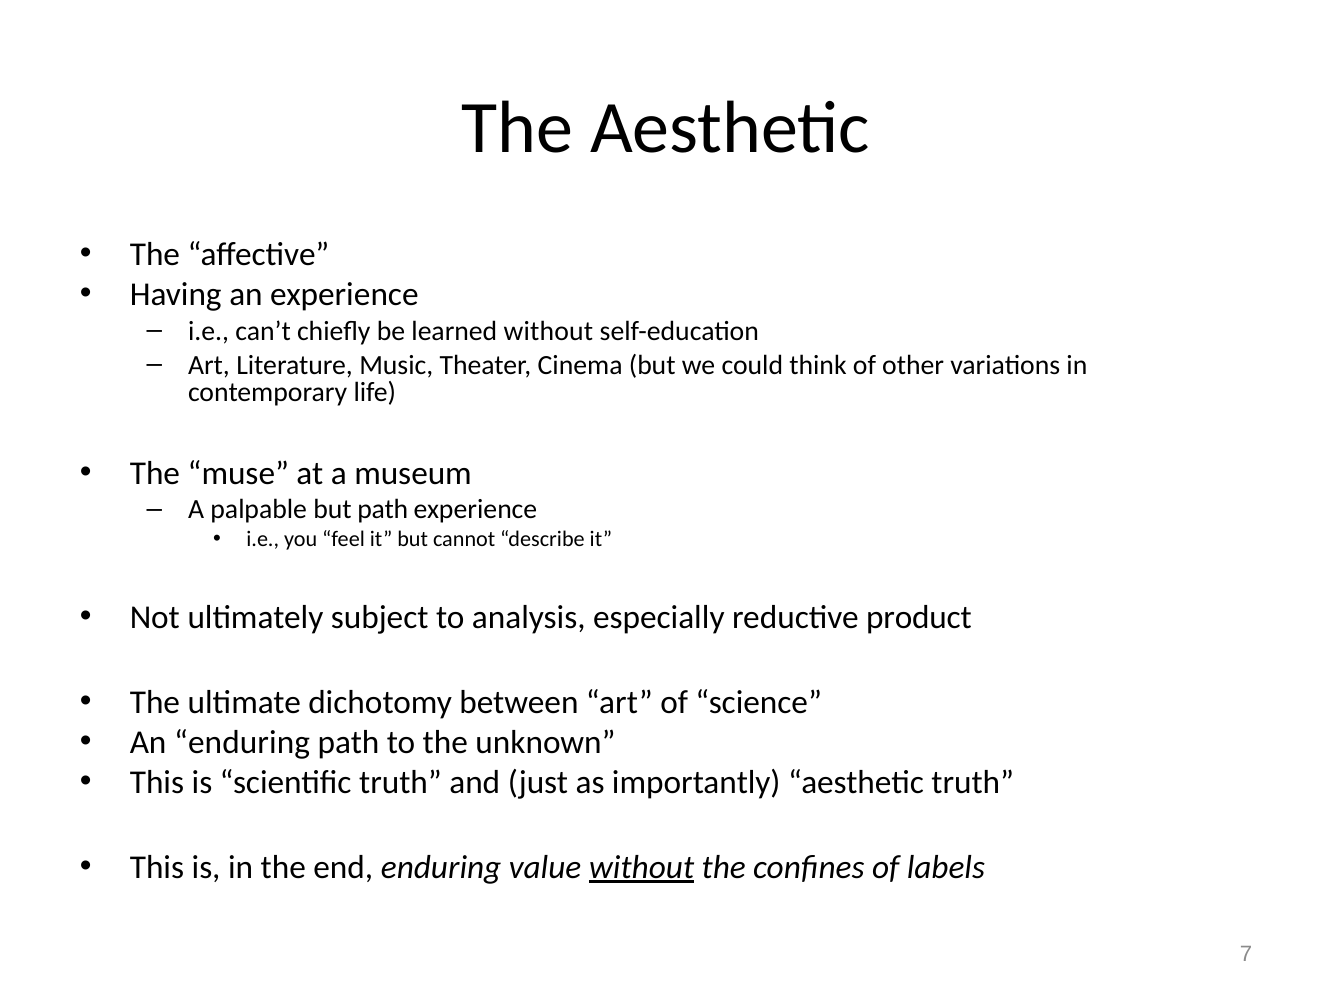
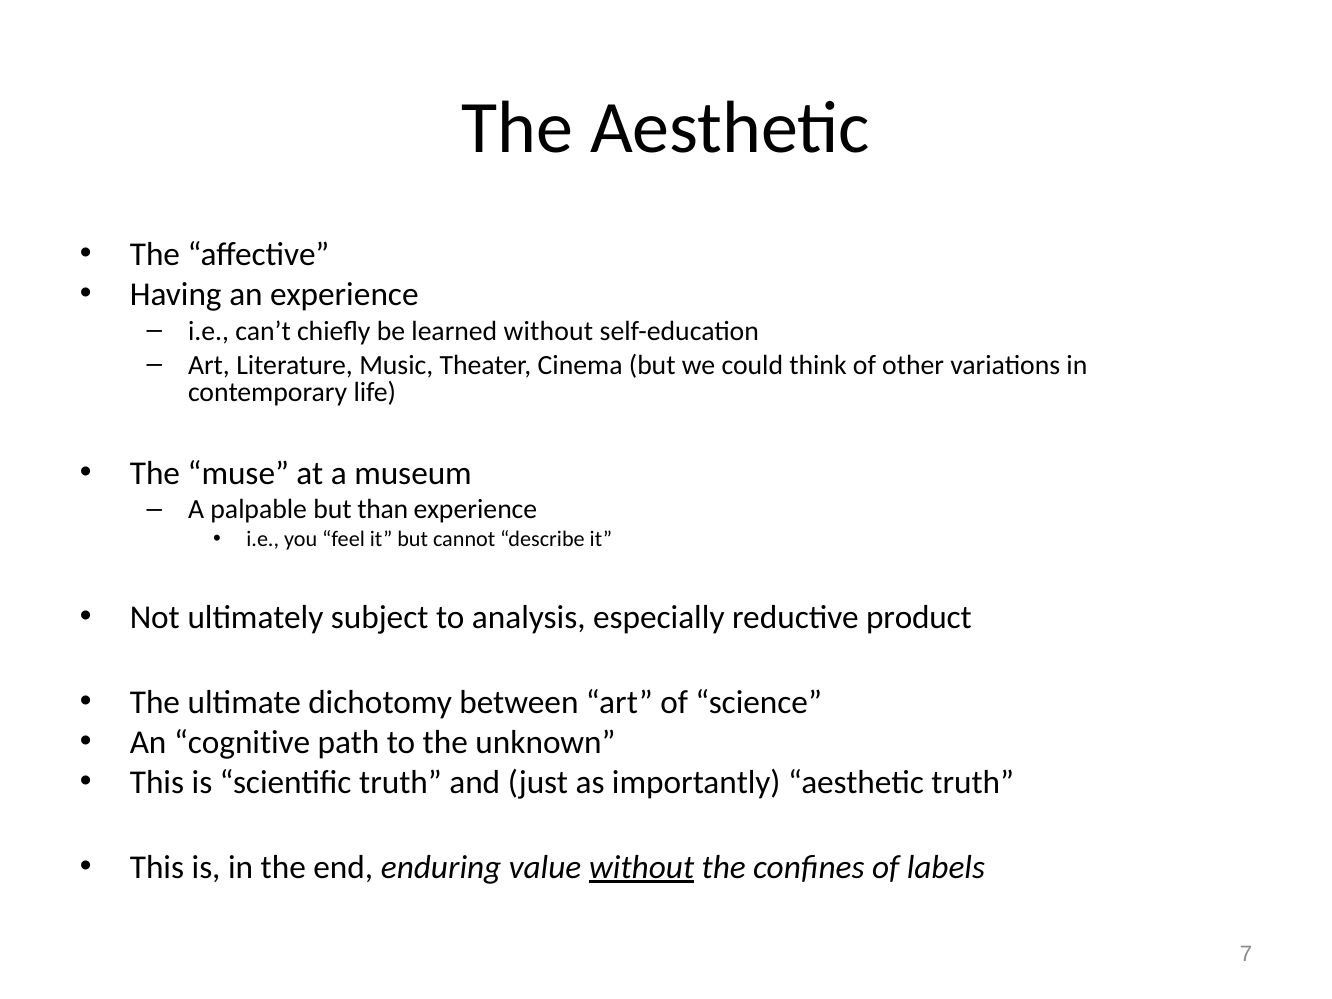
but path: path -> than (383, 510)
An enduring: enduring -> cognitive (242, 742)
